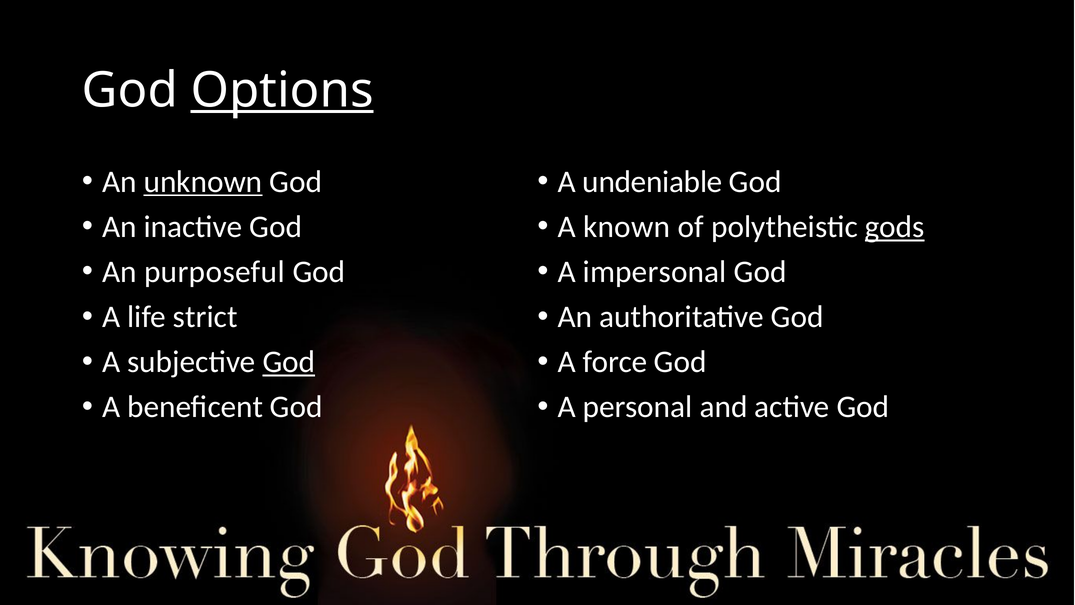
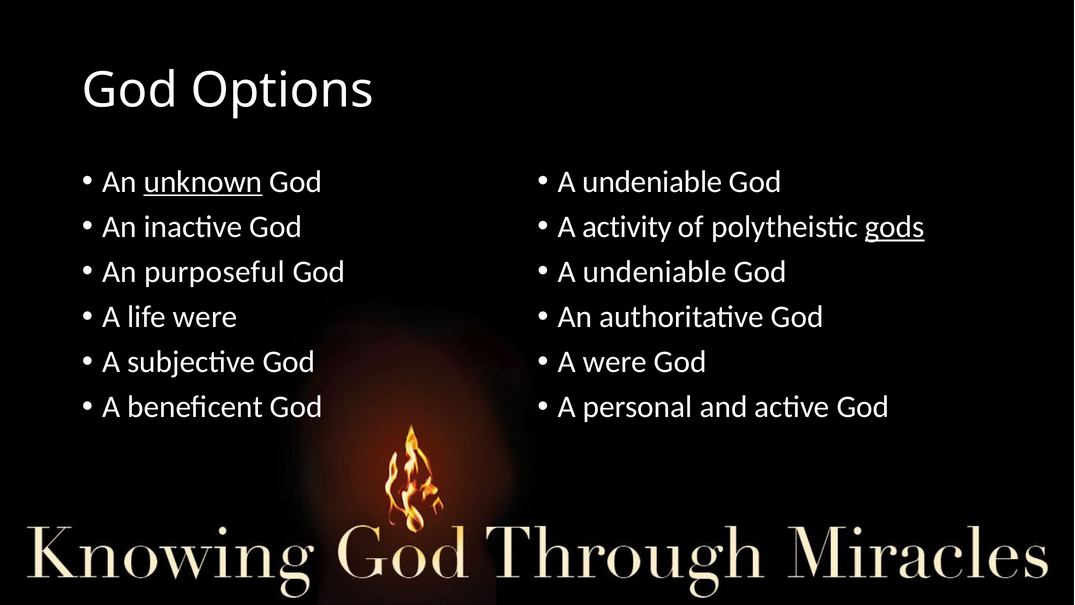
Options underline: present -> none (282, 90)
known: known -> activity (627, 227)
impersonal: impersonal -> undeniable (655, 272)
life strict: strict -> were (205, 317)
God underline: present -> none (289, 362)
A force: force -> were (615, 362)
